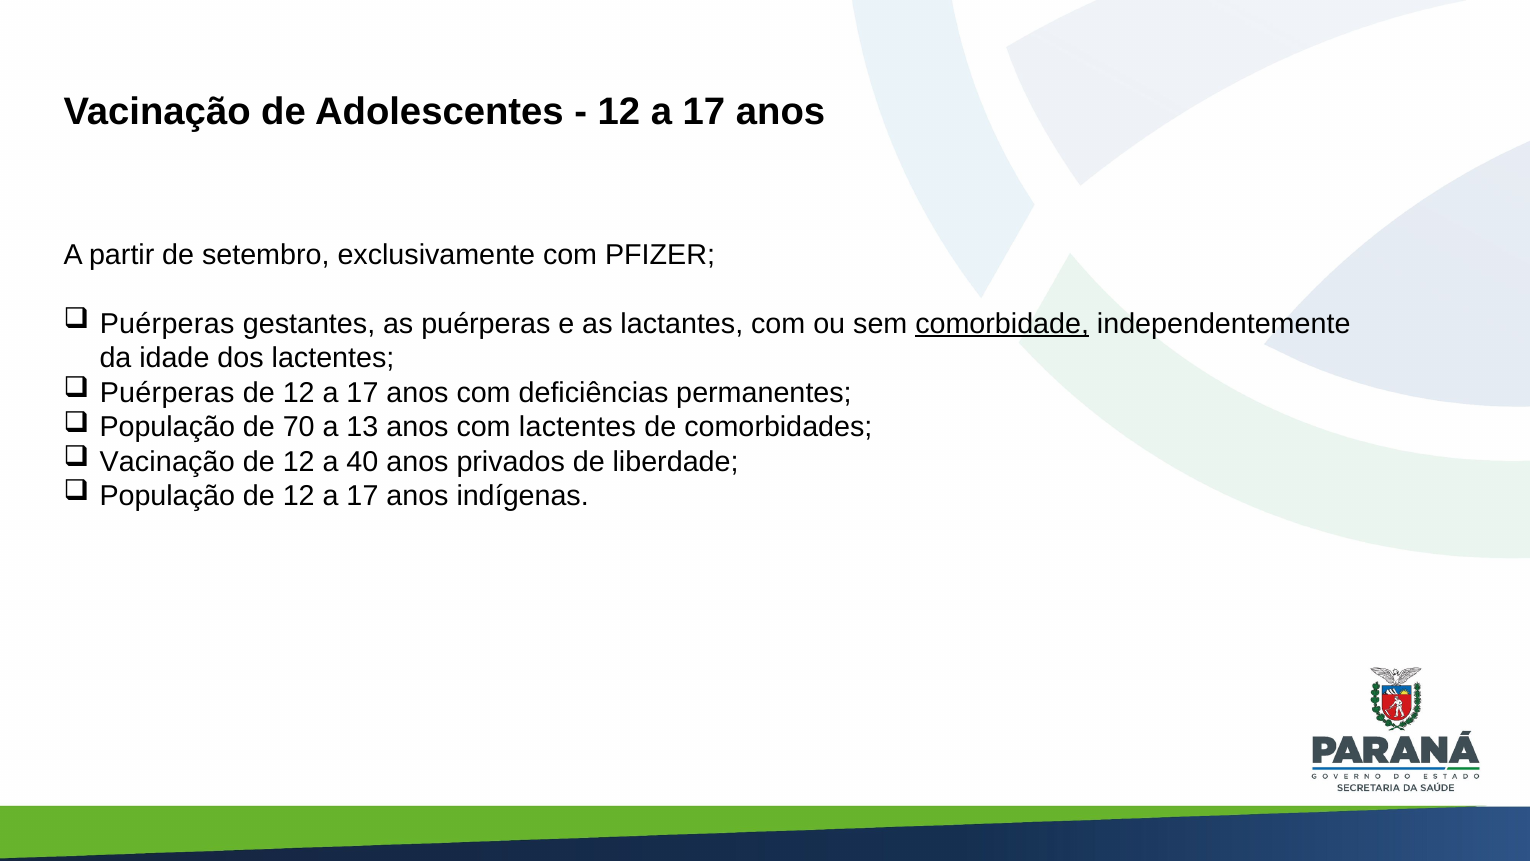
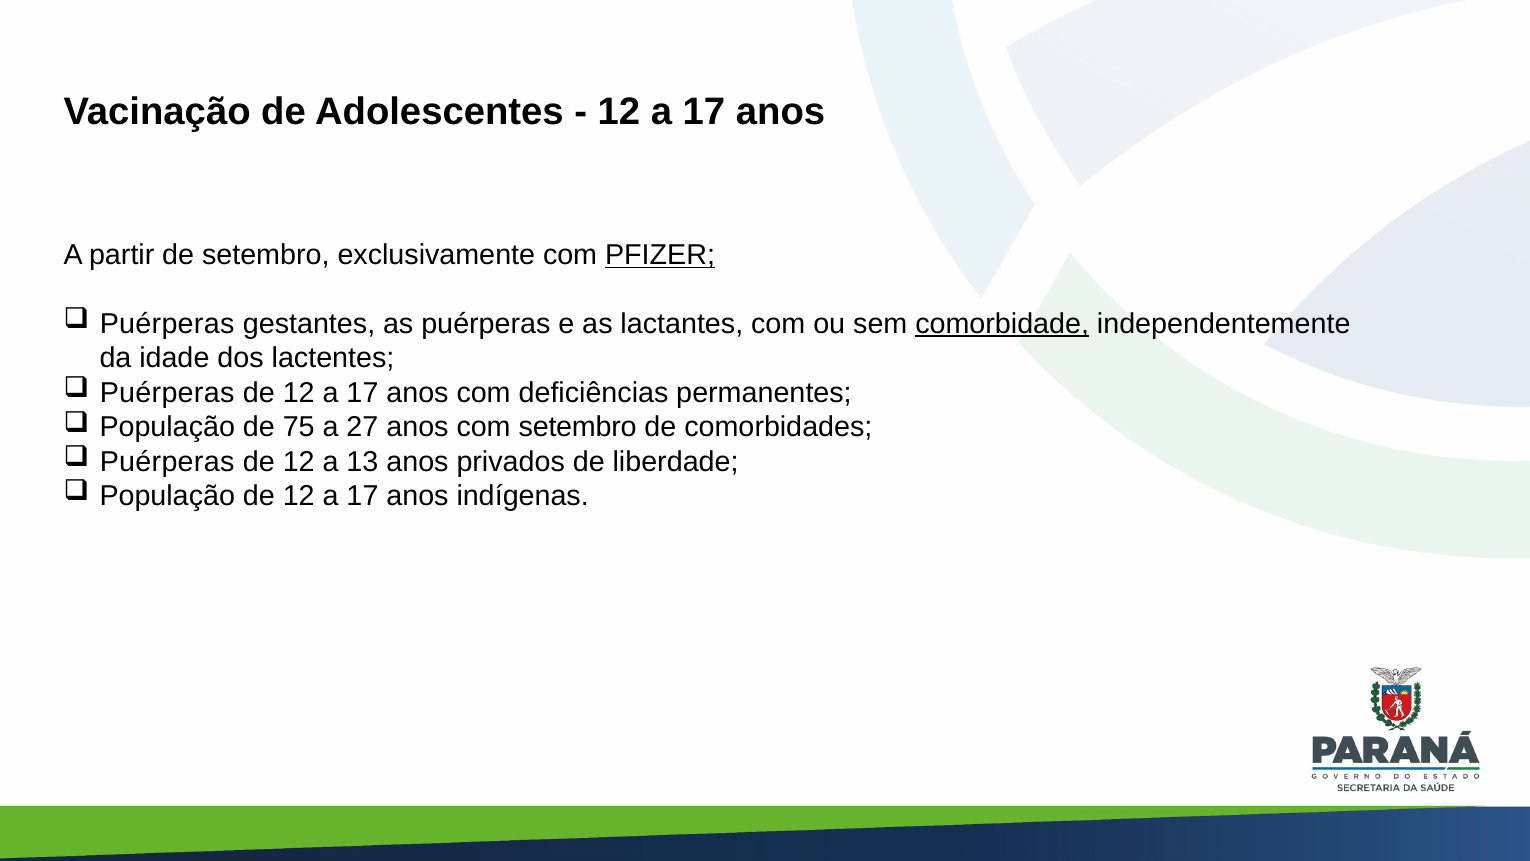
PFIZER underline: none -> present (660, 255)
70: 70 -> 75 (299, 427)
13: 13 -> 27 (362, 427)
com lactentes: lactentes -> setembro (578, 427)
Vacinação: Vacinação -> Puérperas (167, 462)
40: 40 -> 13 (362, 462)
